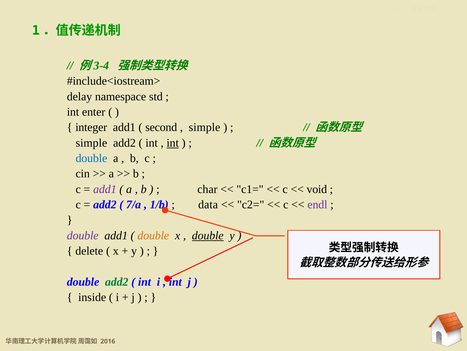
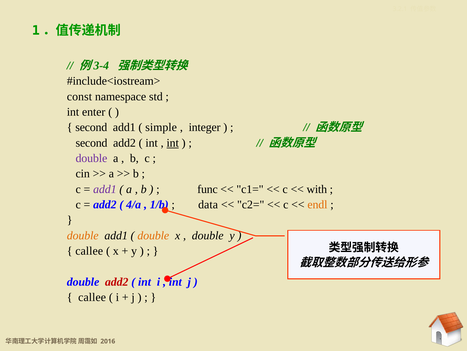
delay: delay -> const (79, 96)
integer: integer -> second (91, 127)
second: second -> simple (161, 127)
simple: simple -> integer (205, 127)
simple: simple -> second (91, 143)
double colour: blue -> purple (91, 158)
char: char -> func (208, 189)
void: void -> with (317, 189)
7/a: 7/a -> 4/a (134, 204)
endl colour: purple -> orange (317, 204)
double colour: purple -> orange (83, 235)
double underline: present -> none (208, 235)
delete: delete -> callee (89, 250)
add2 colour: green -> red (117, 281)
inside: inside -> callee (92, 297)
